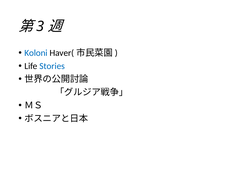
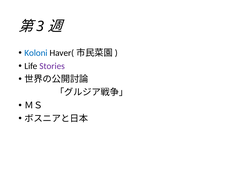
Stories colour: blue -> purple (52, 66)
